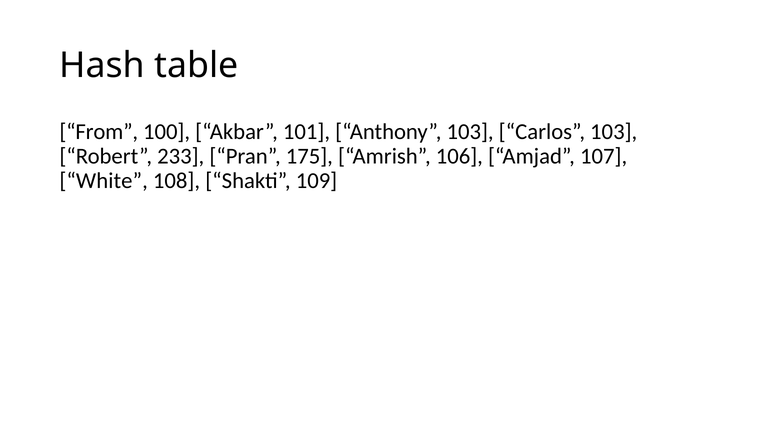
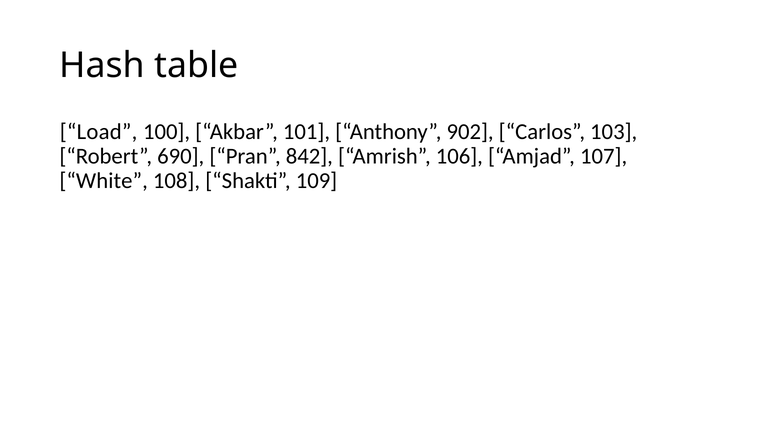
From: From -> Load (99, 132)
Anthony 103: 103 -> 902 (470, 132)
233: 233 -> 690 (181, 156)
175: 175 -> 842 (309, 156)
